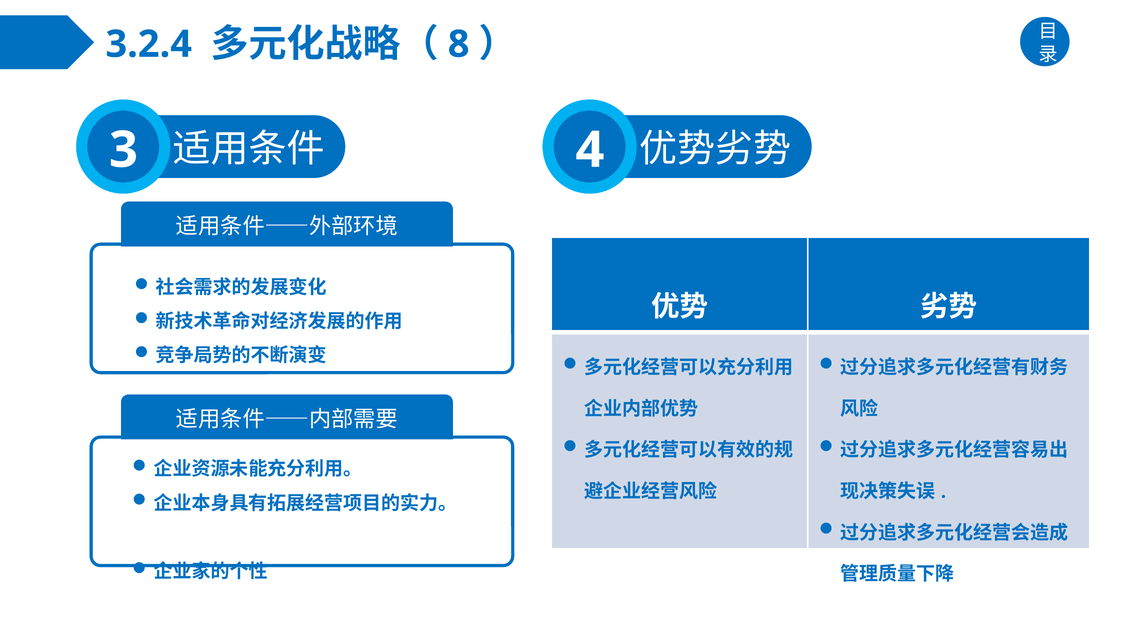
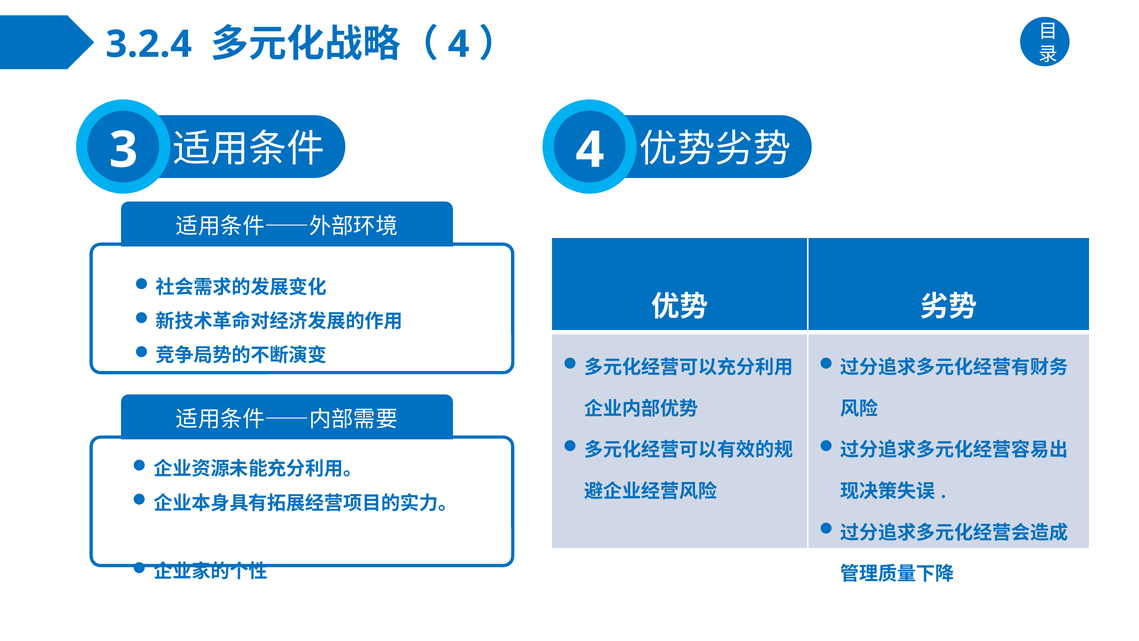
8: 8 -> 4 (459, 44)
